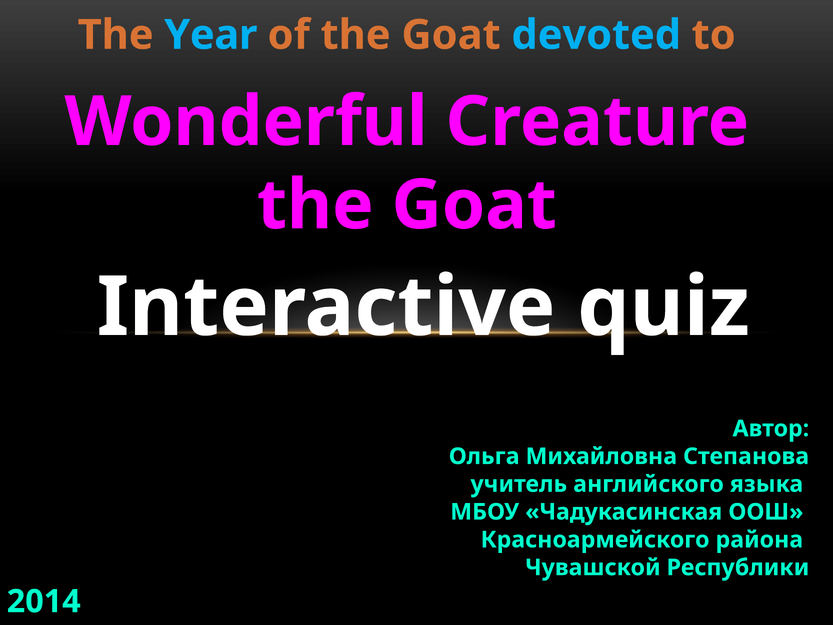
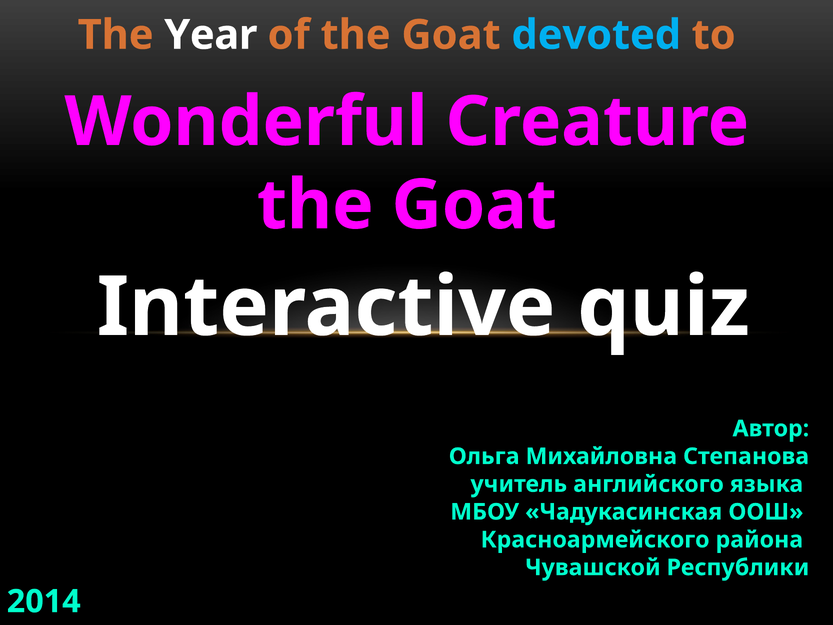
Year colour: light blue -> white (211, 35)
